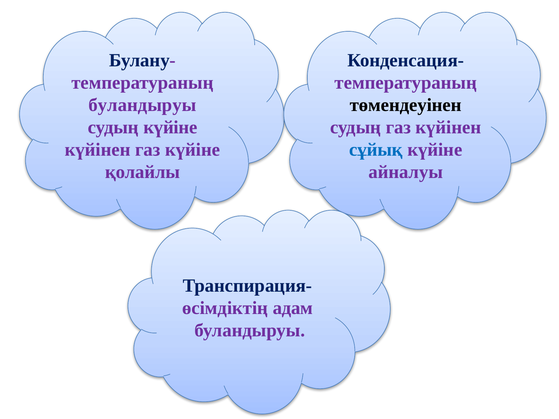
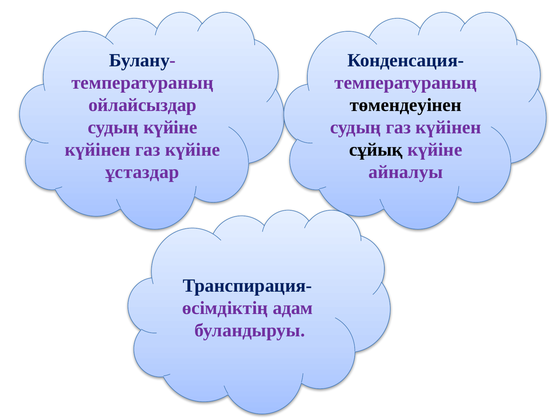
буландыруы: буландыруы -> ойлайсыздар (143, 105)
сұйық colour: blue -> black (376, 150)
қолайлы: қолайлы -> ұстаздар (142, 172)
